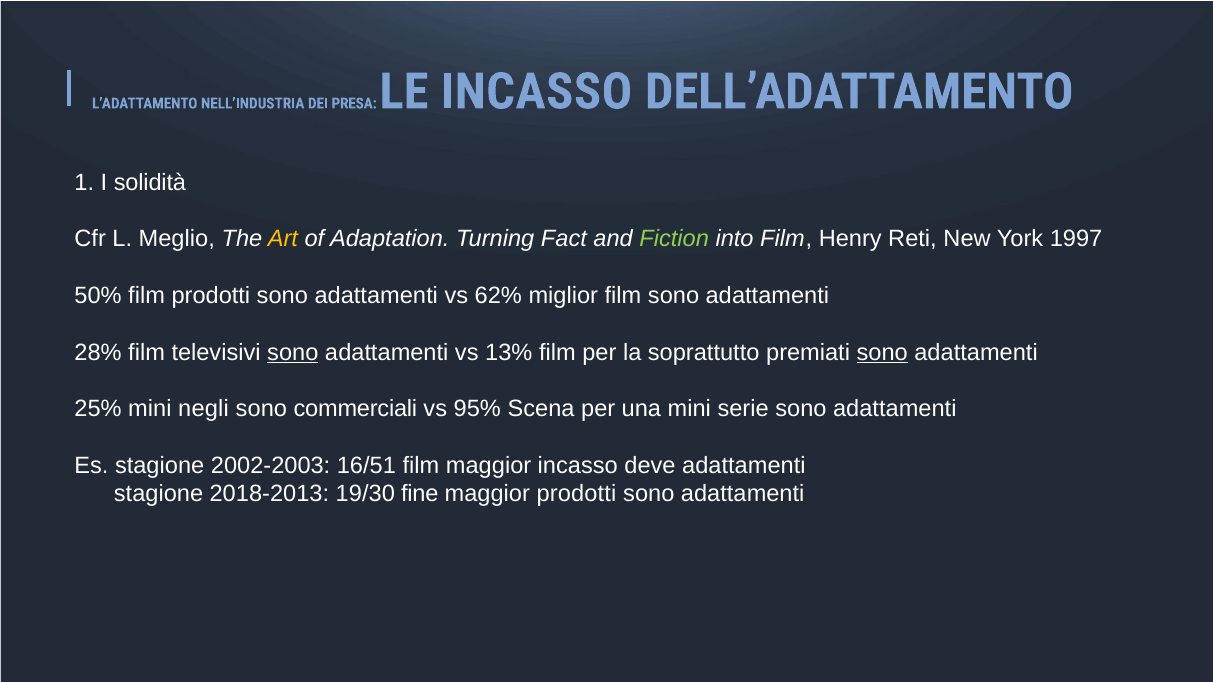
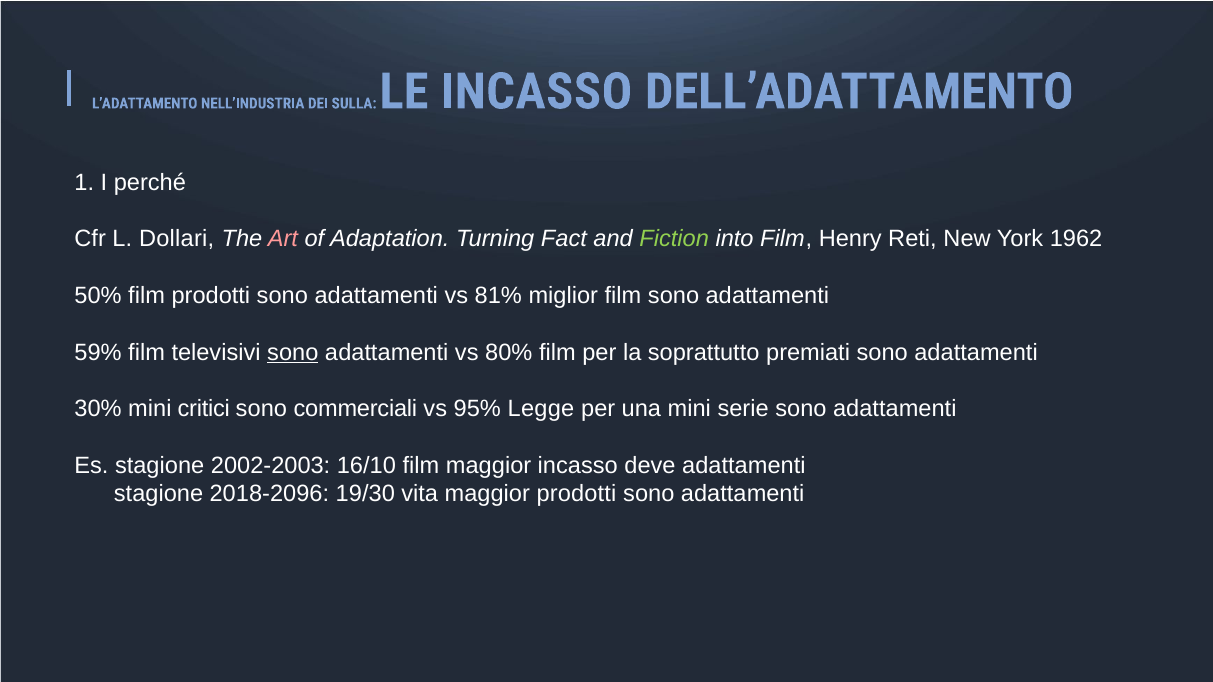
PRESA: PRESA -> SULLA (354, 103)
solidità: solidità -> perché (150, 183)
Meglio: Meglio -> Dollari (177, 239)
Art colour: yellow -> pink (283, 239)
1997: 1997 -> 1962 (1076, 239)
62%: 62% -> 81% (498, 296)
28%: 28% -> 59% (98, 352)
13%: 13% -> 80% (509, 352)
sono underline: present -> none (882, 352)
25%: 25% -> 30% (98, 409)
negli: negli -> critici (204, 409)
Scena: Scena -> Legge (541, 409)
16/51: 16/51 -> 16/10 (366, 466)
2018-2013: 2018-2013 -> 2018-2096 (269, 494)
fine: fine -> vita (420, 494)
